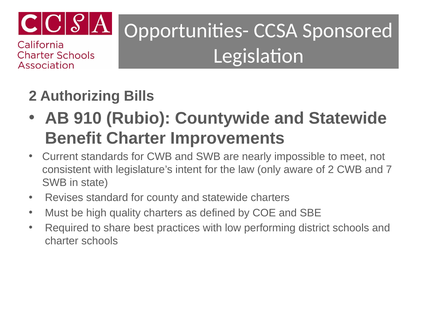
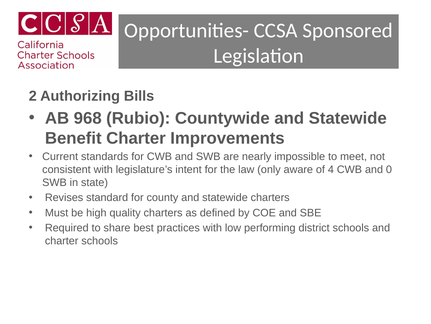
910: 910 -> 968 (88, 118)
of 2: 2 -> 4 (331, 169)
7: 7 -> 0 (389, 169)
